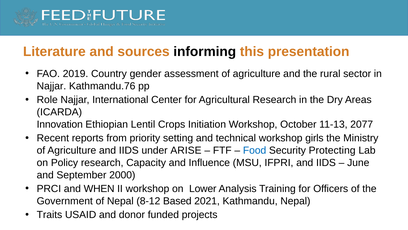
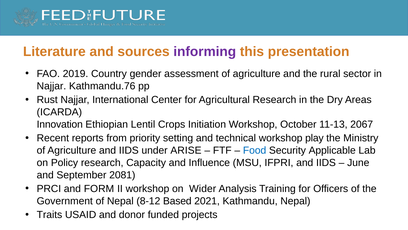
informing colour: black -> purple (205, 51)
Role: Role -> Rust (47, 100)
2077: 2077 -> 2067 (362, 124)
girls: girls -> play (314, 138)
Protecting: Protecting -> Applicable (332, 150)
2000: 2000 -> 2081 (122, 175)
WHEN: WHEN -> FORM (99, 188)
Lower: Lower -> Wider (203, 188)
